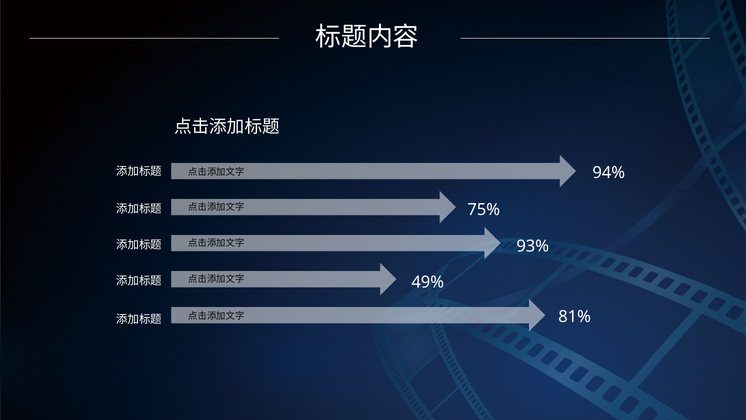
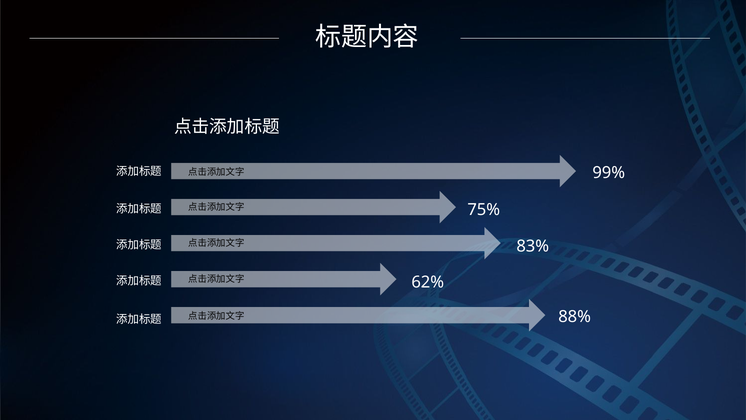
94%: 94% -> 99% (609, 173)
93%: 93% -> 83% (533, 246)
49%: 49% -> 62% (428, 282)
81%: 81% -> 88% (575, 316)
